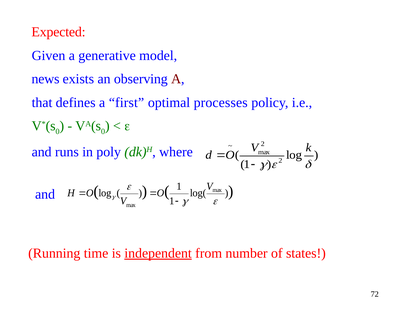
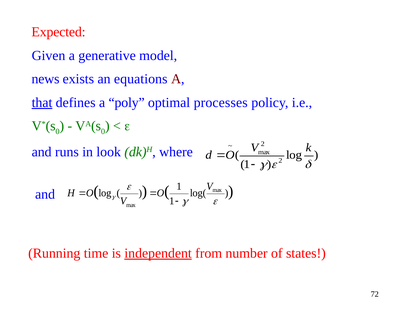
observing: observing -> equations (141, 79)
that underline: none -> present (42, 102)
first: first -> poly (127, 102)
poly: poly -> look (109, 152)
